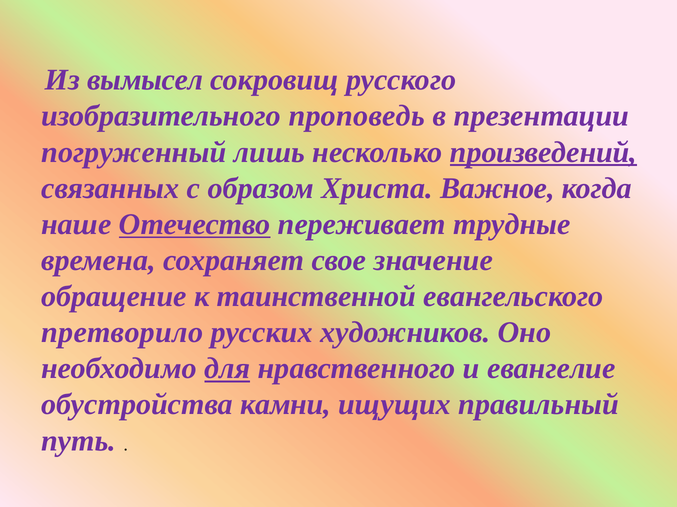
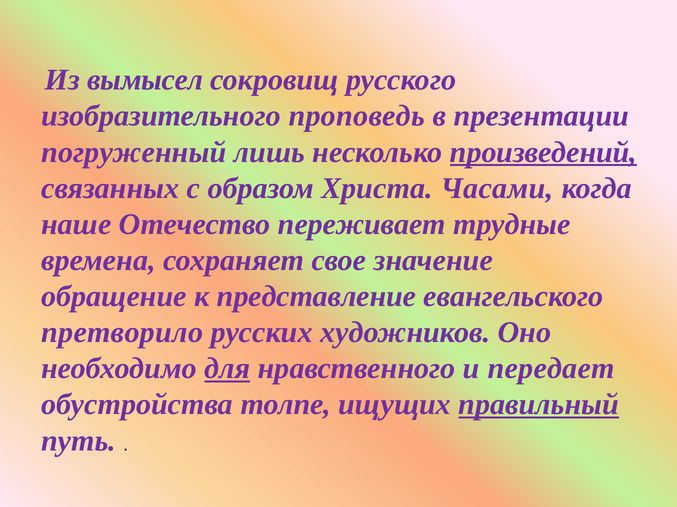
Важное: Важное -> Часами (497, 188)
Отечество underline: present -> none (195, 225)
таинственной: таинственной -> представление (316, 297)
евангелие: евангелие -> передает (551, 369)
камни: камни -> толпе (286, 405)
правильный underline: none -> present (539, 405)
